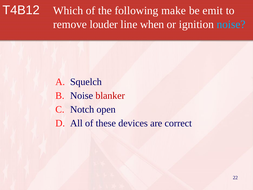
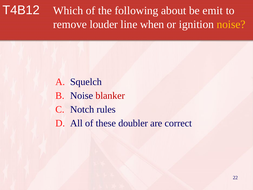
make: make -> about (174, 11)
noise colour: light blue -> yellow (231, 24)
open: open -> rules (106, 109)
devices: devices -> doubler (133, 123)
